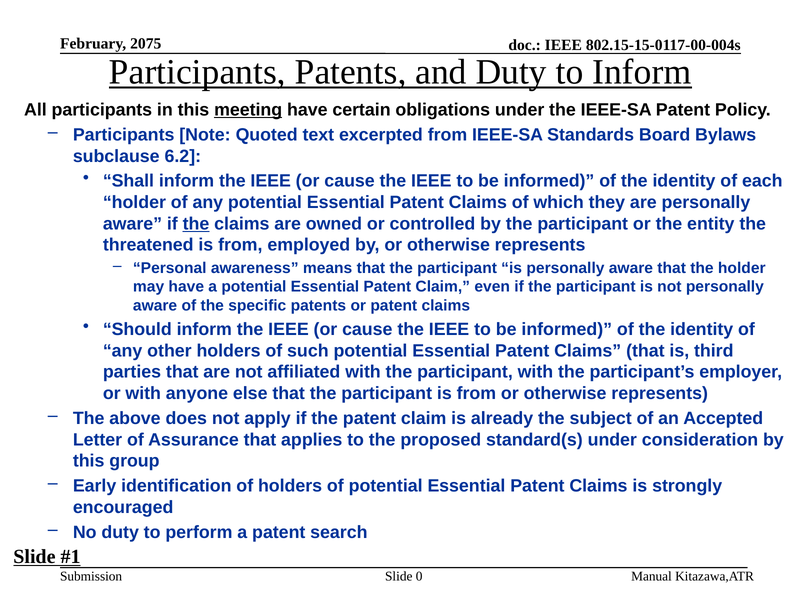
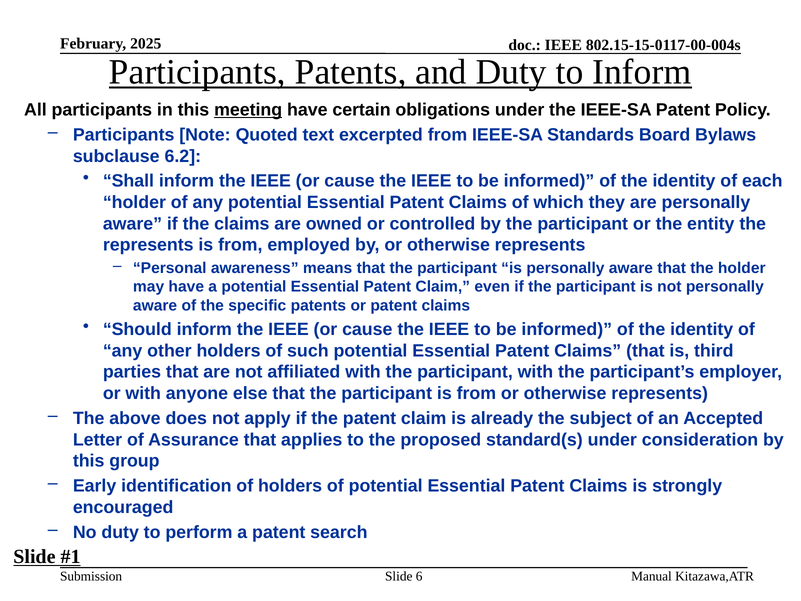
2075: 2075 -> 2025 (146, 44)
the underline: present -> none (196, 224)
threatened: threatened -> represents (148, 245)
0: 0 -> 6 (419, 576)
